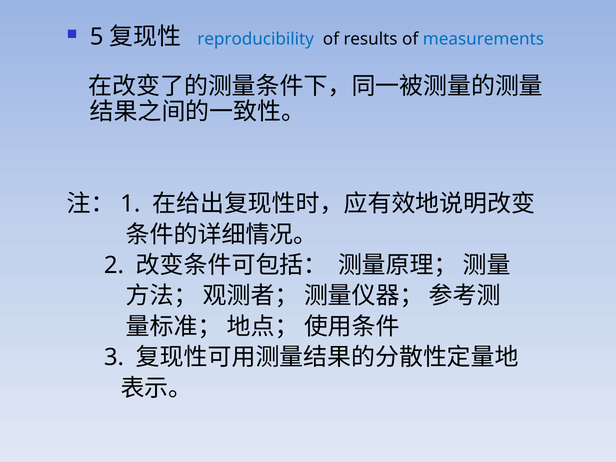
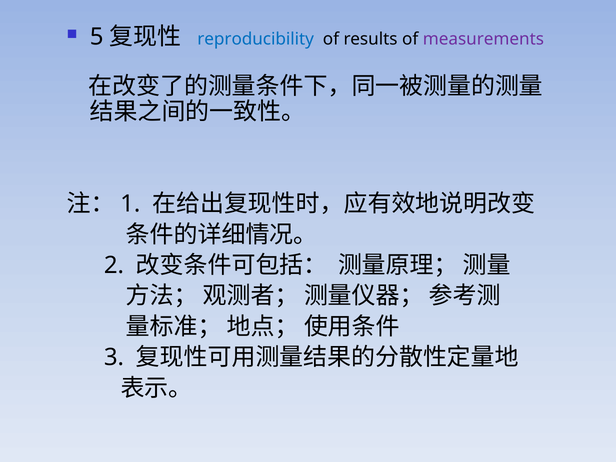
measurements colour: blue -> purple (483, 39)
